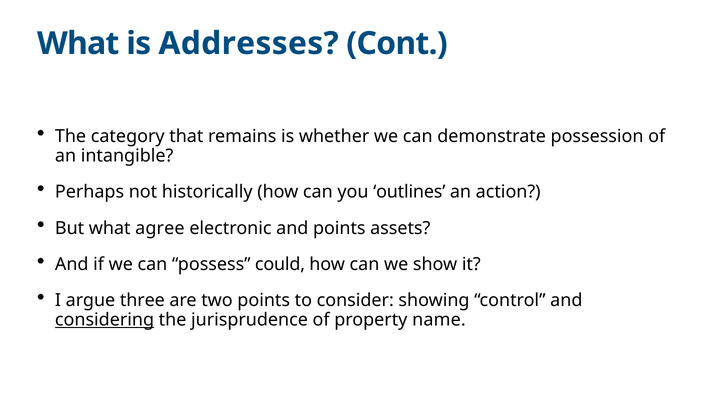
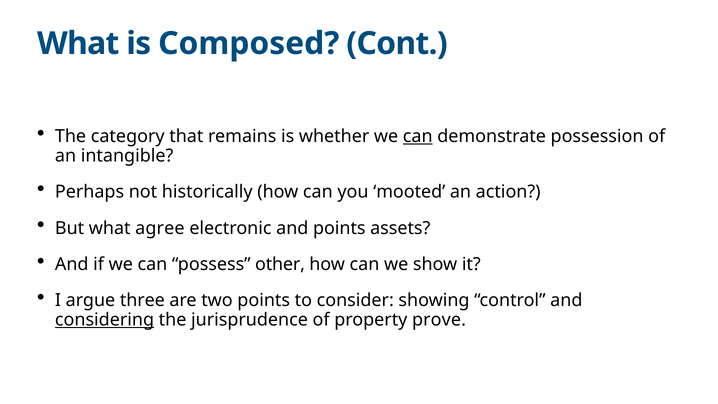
Addresses: Addresses -> Composed (249, 43)
can underline: none -> present (418, 136)
outlines: outlines -> mooted (409, 192)
could: could -> other (280, 264)
name: name -> prove (439, 320)
